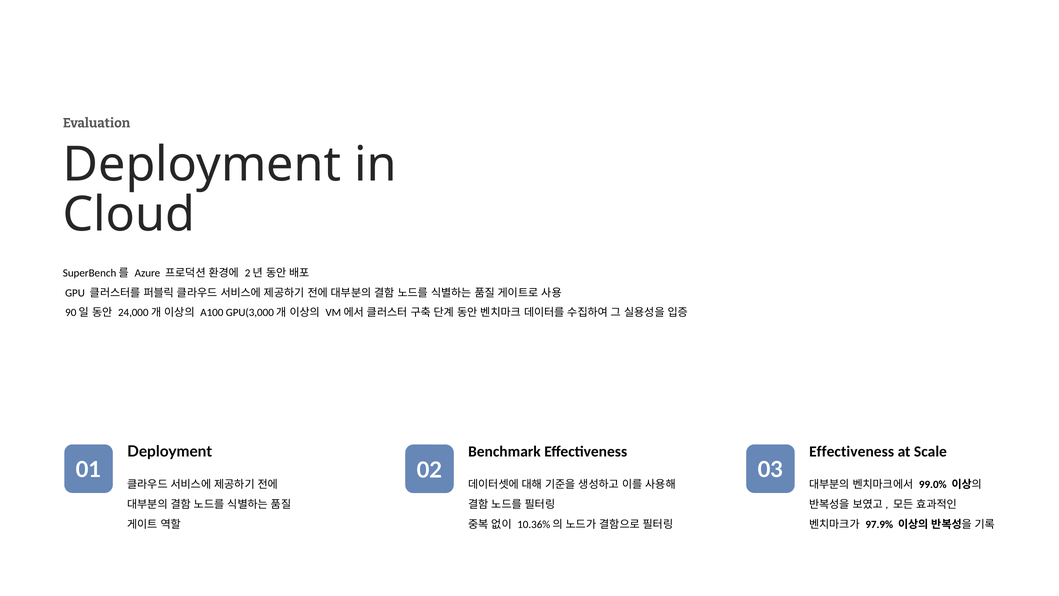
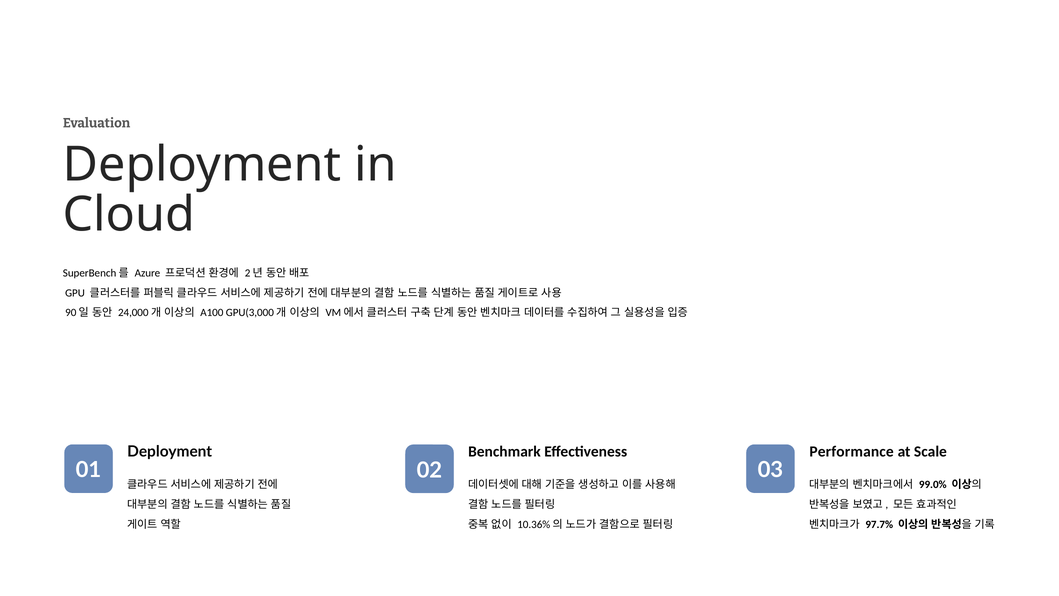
Effectiveness: Effectiveness -> Performance (852, 451)
97.9%: 97.9% -> 97.7% (879, 524)
